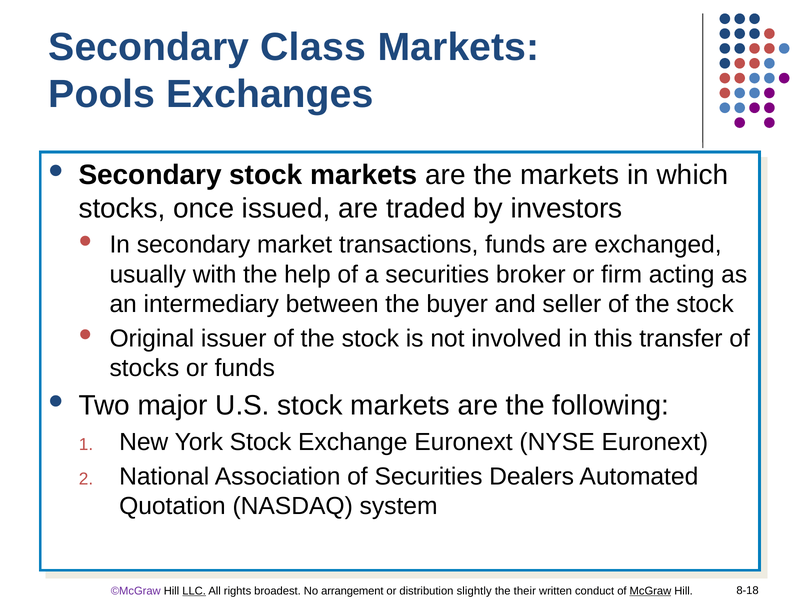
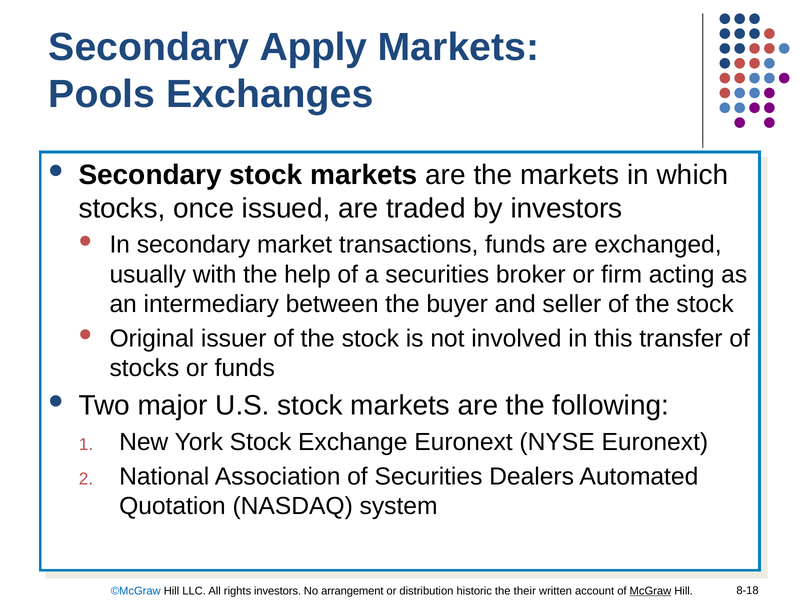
Class: Class -> Apply (314, 47)
©McGraw colour: purple -> blue (136, 590)
LLC underline: present -> none (194, 590)
rights broadest: broadest -> investors (278, 590)
slightly: slightly -> historic (474, 590)
conduct: conduct -> account (595, 590)
